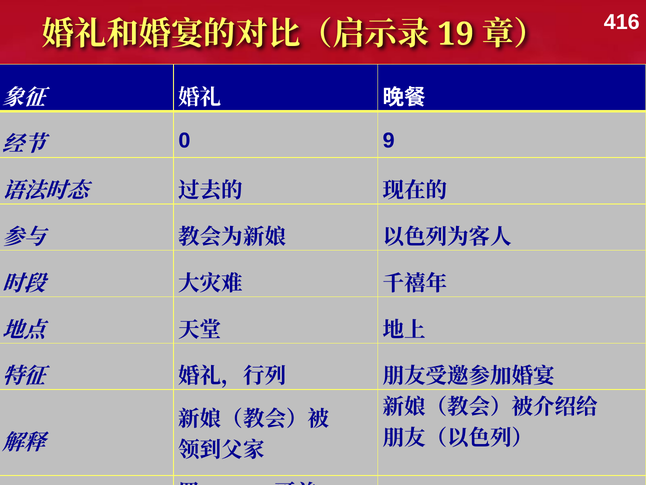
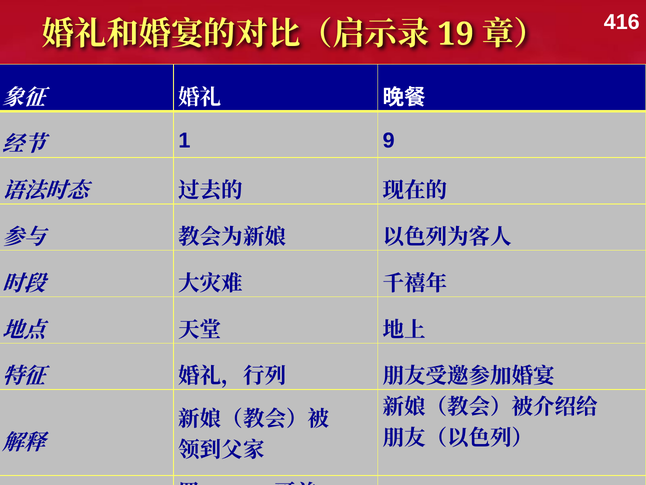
0: 0 -> 1 (184, 141)
